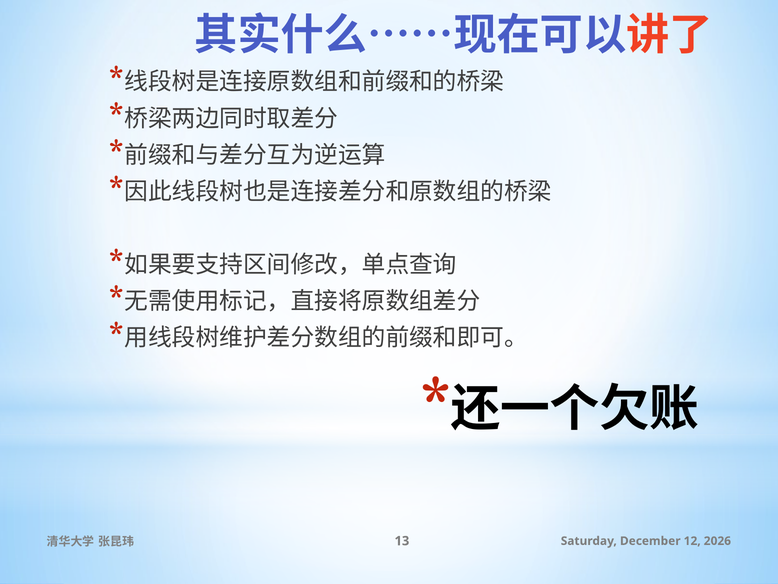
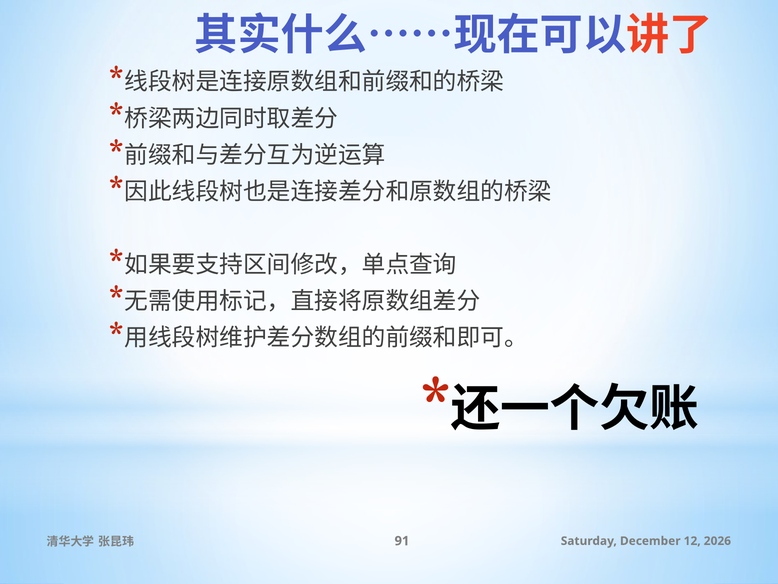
13: 13 -> 91 (402, 541)
